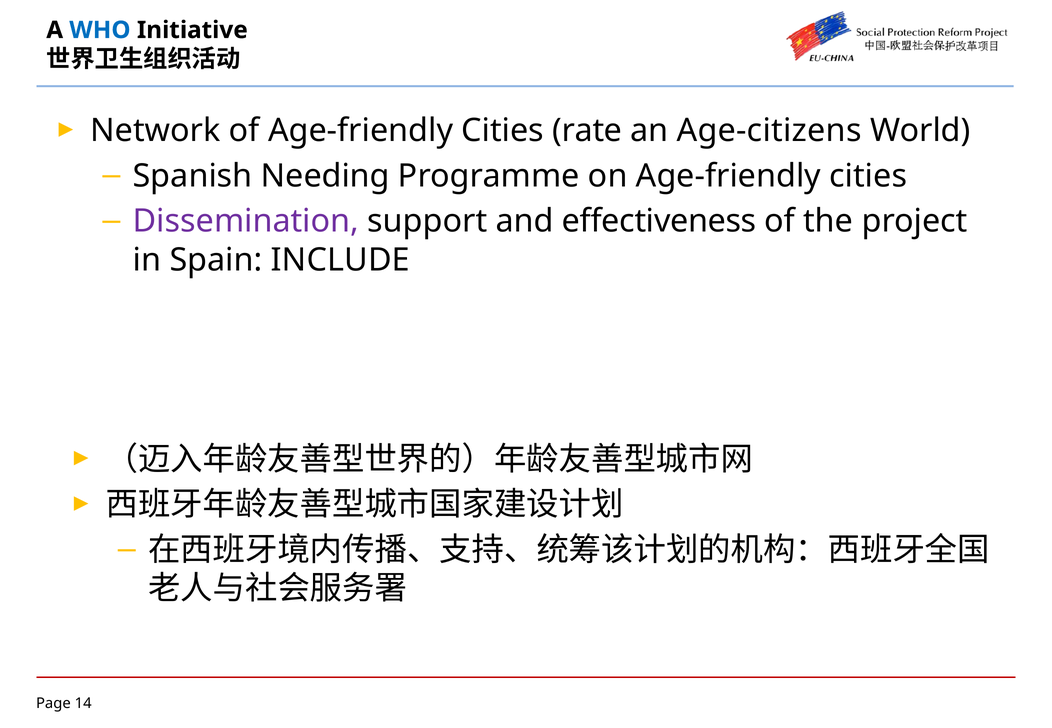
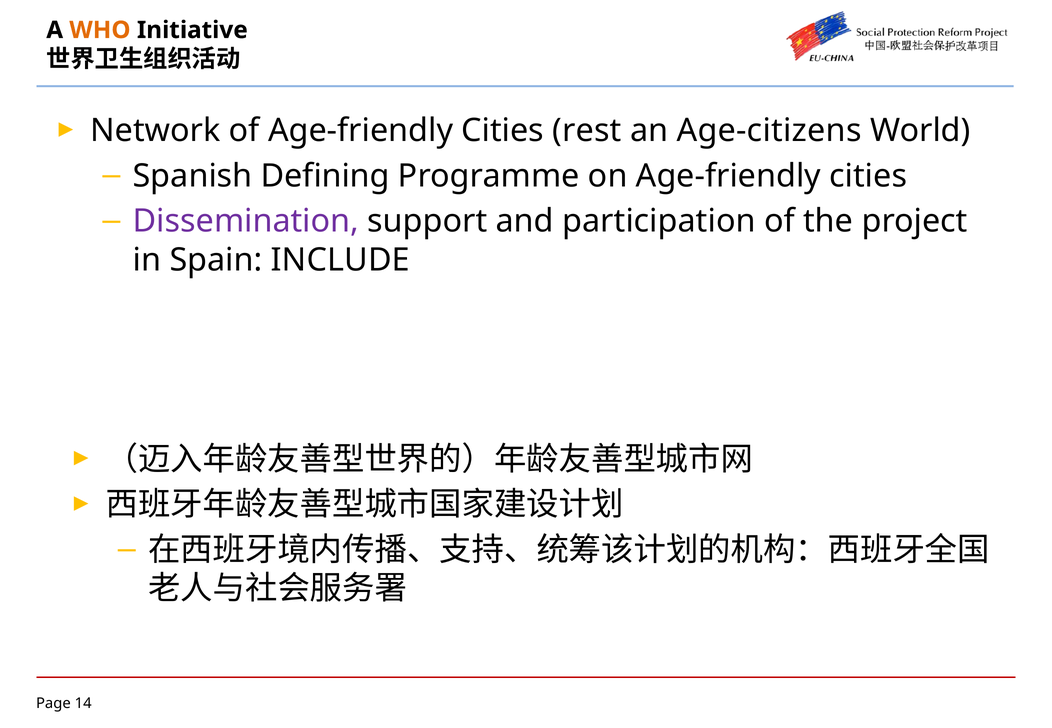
WHO colour: blue -> orange (100, 30)
rate: rate -> rest (587, 131)
Needing: Needing -> Defining (325, 176)
effectiveness: effectiveness -> participation (659, 221)
